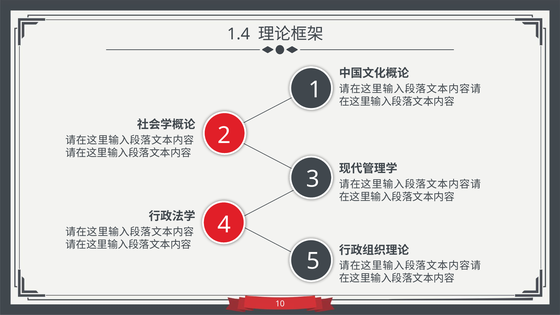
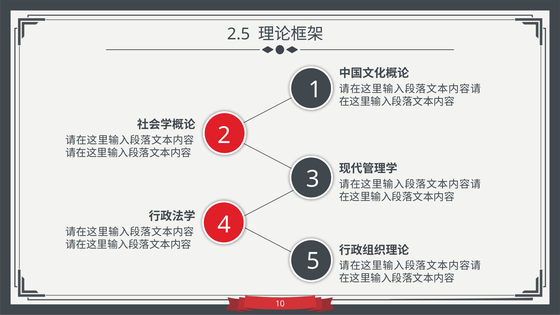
1.4: 1.4 -> 2.5 (239, 34)
